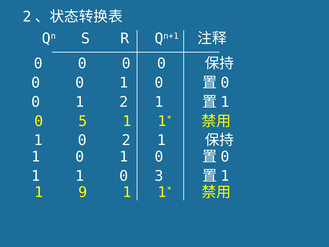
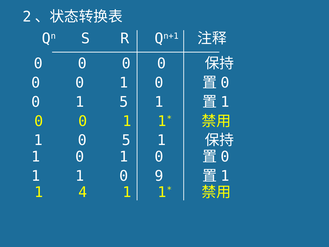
1 2: 2 -> 5 (124, 102)
5: 5 -> 0 (83, 121)
0 2: 2 -> 5 (126, 140)
3: 3 -> 9 (159, 176)
9: 9 -> 4 (83, 192)
